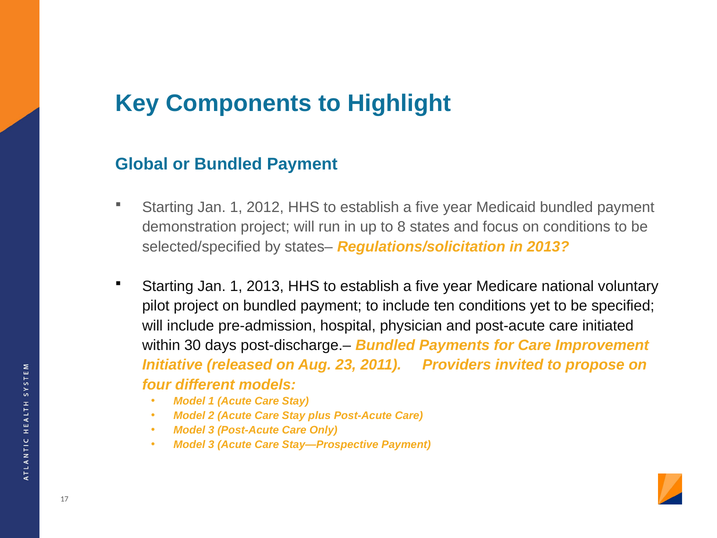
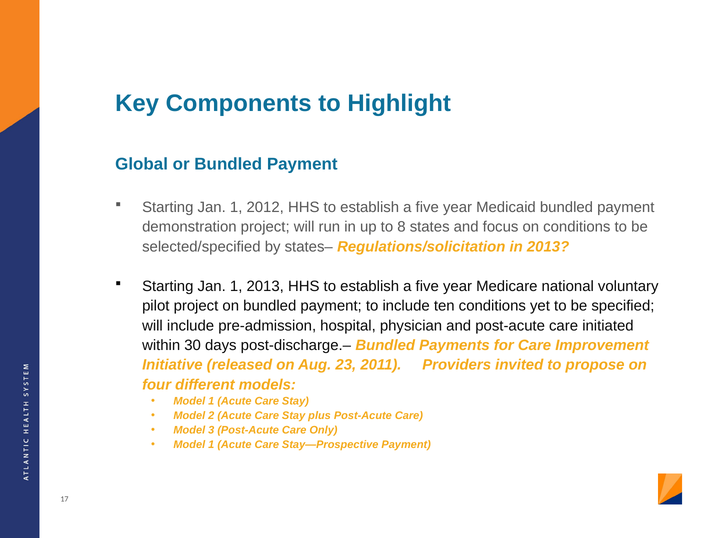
3: 3 -> 1 (211, 444)
